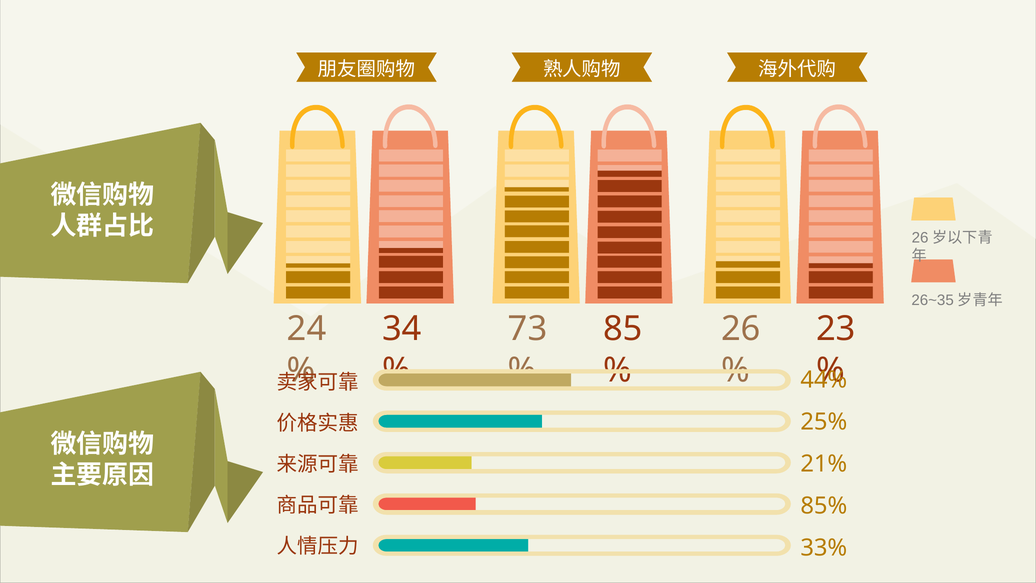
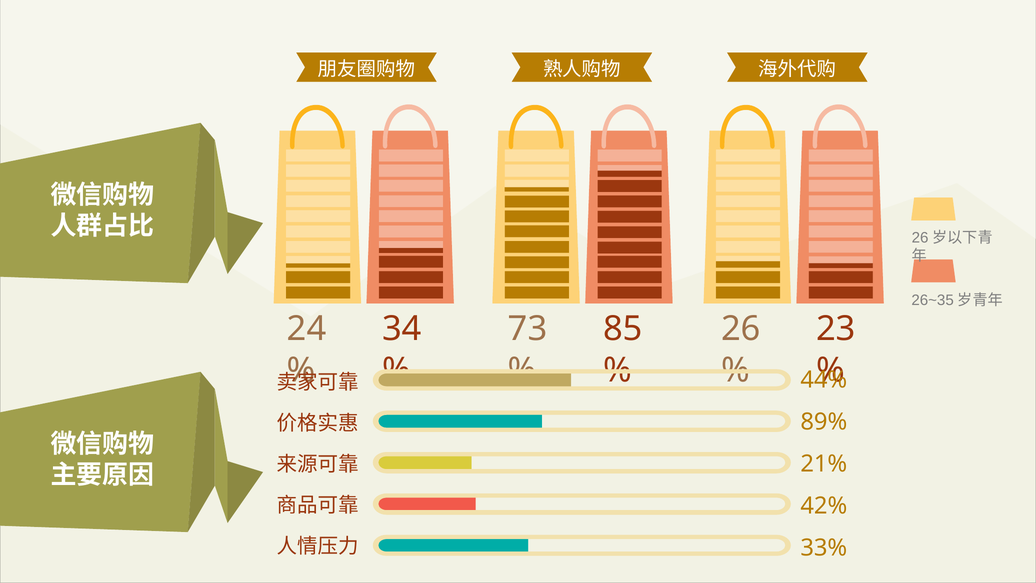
25%: 25% -> 89% (824, 422)
85%: 85% -> 42% (824, 506)
